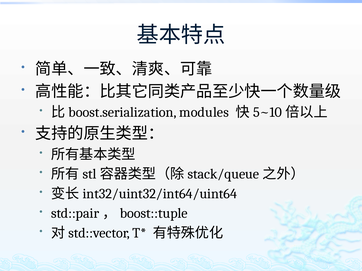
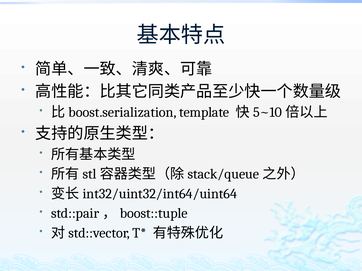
modules: modules -> template (204, 112)
